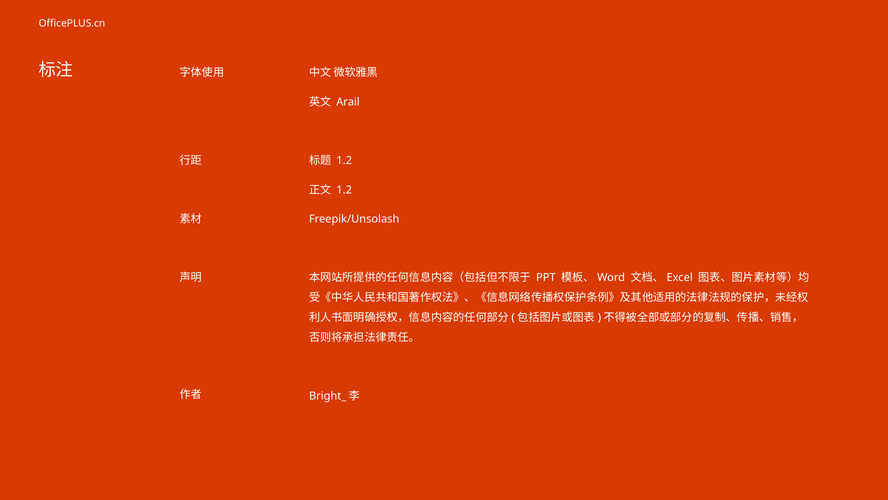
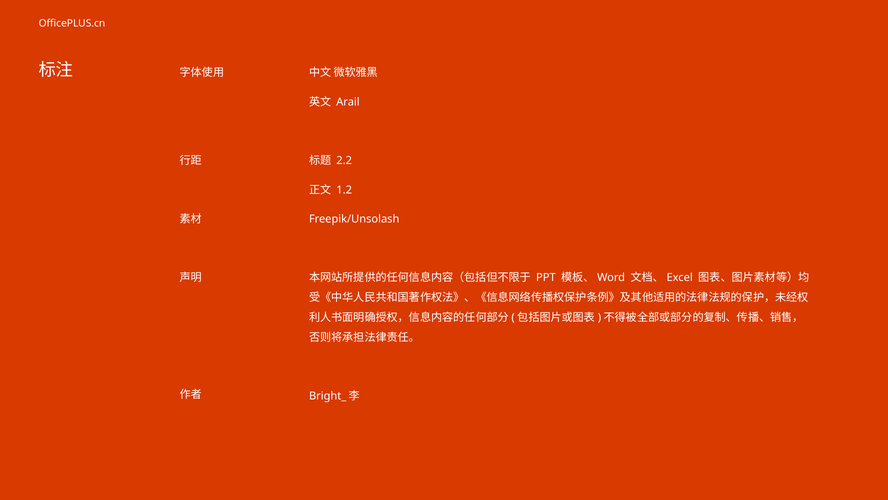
1.2: 1.2 -> 2.2 (344, 160)
